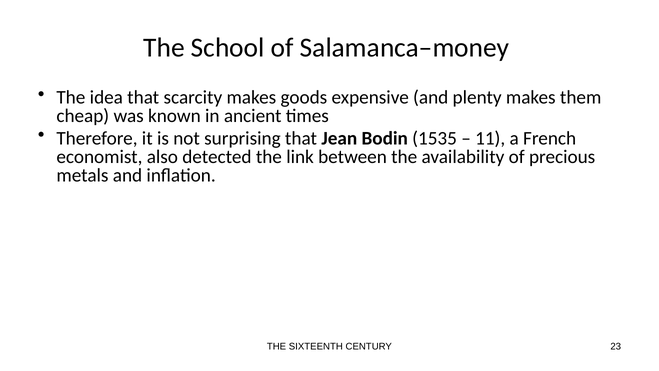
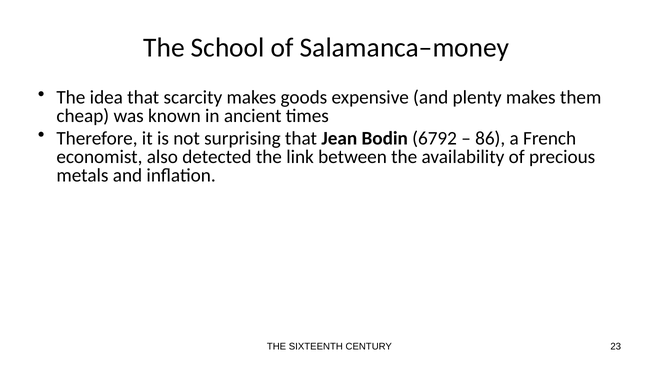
1535: 1535 -> 6792 (435, 138)
11: 11 -> 86 (490, 138)
